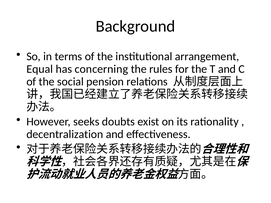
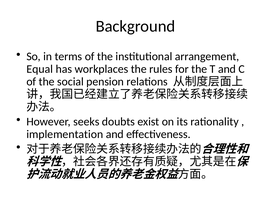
concerning: concerning -> workplaces (101, 69)
decentralization: decentralization -> implementation (65, 134)
